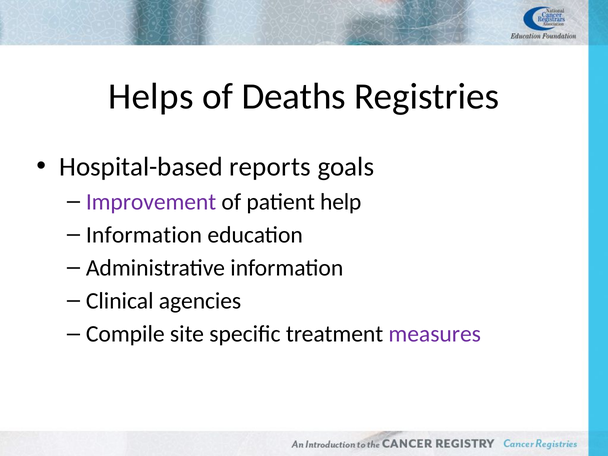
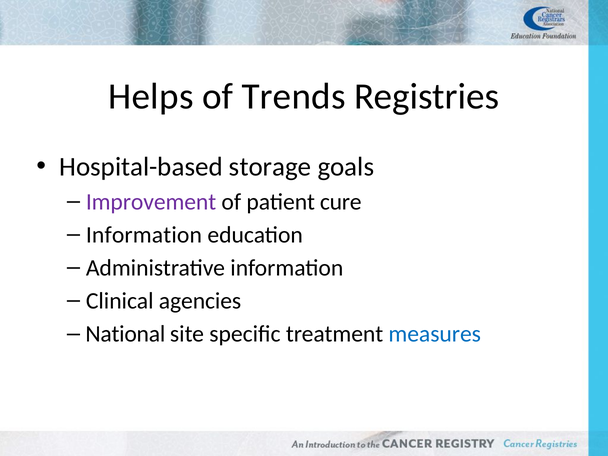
Deaths: Deaths -> Trends (294, 96)
reports: reports -> storage (270, 167)
help: help -> cure (341, 202)
Compile: Compile -> National (125, 334)
measures colour: purple -> blue (435, 334)
